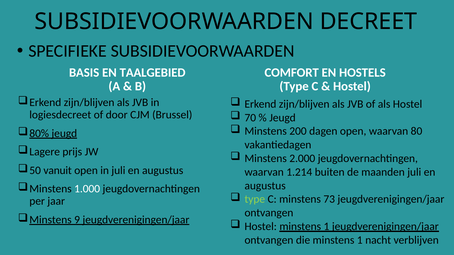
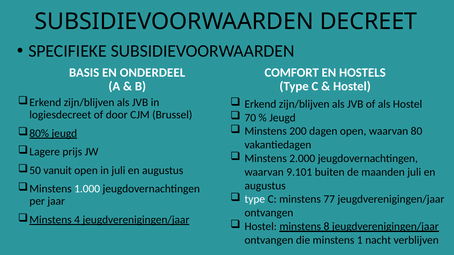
TAALGEBIED: TAALGEBIED -> ONDERDEEL (152, 73)
1.214: 1.214 -> 9.101 (299, 172)
type colour: light green -> white (255, 200)
73: 73 -> 77 (329, 200)
9: 9 -> 4 (77, 220)
Hostel minstens 1: 1 -> 8 (327, 227)
